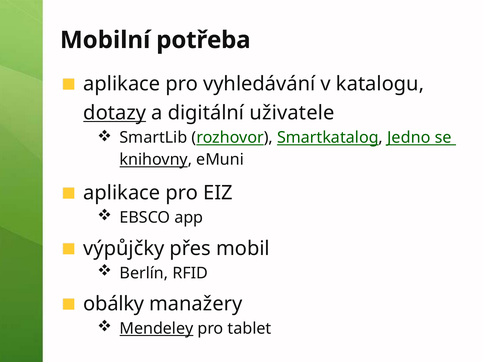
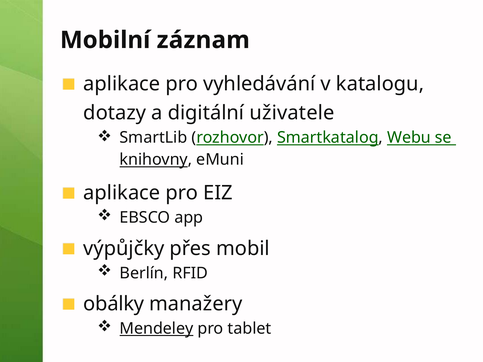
potřeba: potřeba -> záznam (203, 40)
dotazy underline: present -> none (115, 113)
Jedno: Jedno -> Webu (409, 138)
